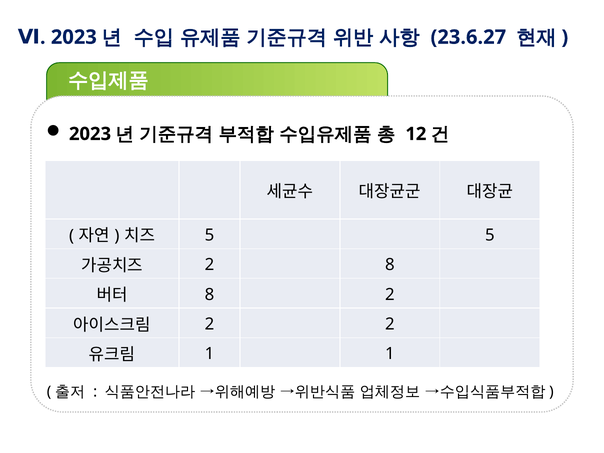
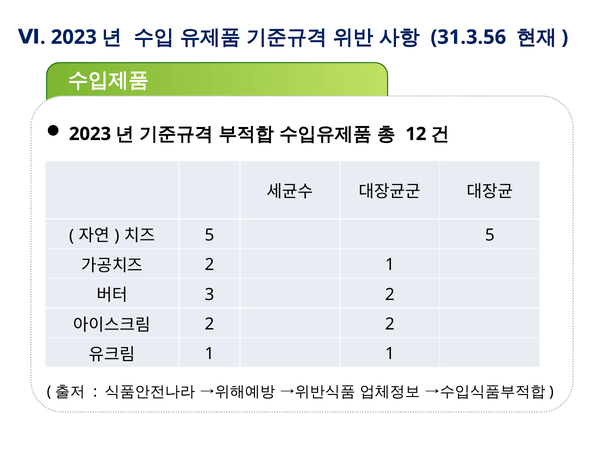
23.6.27: 23.6.27 -> 31.3.56 (468, 37)
2 8: 8 -> 1 (390, 265)
8: 8 -> 3 (210, 295)
